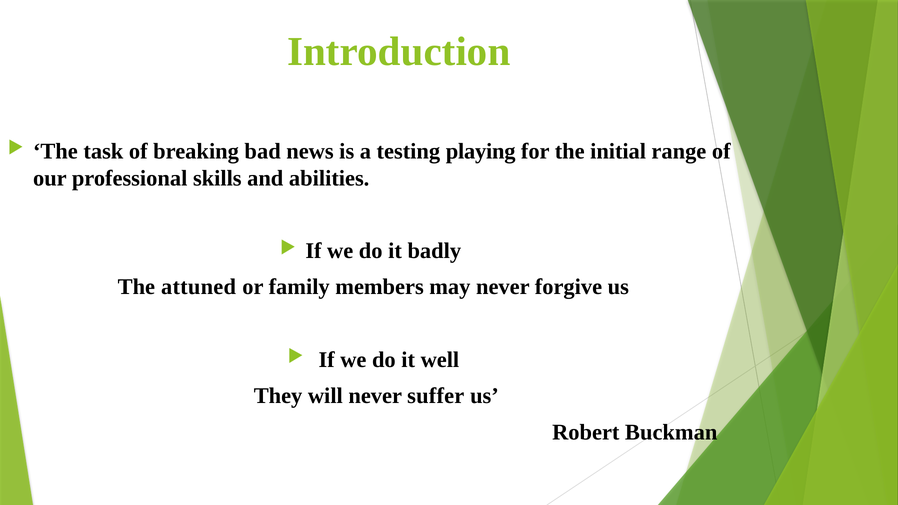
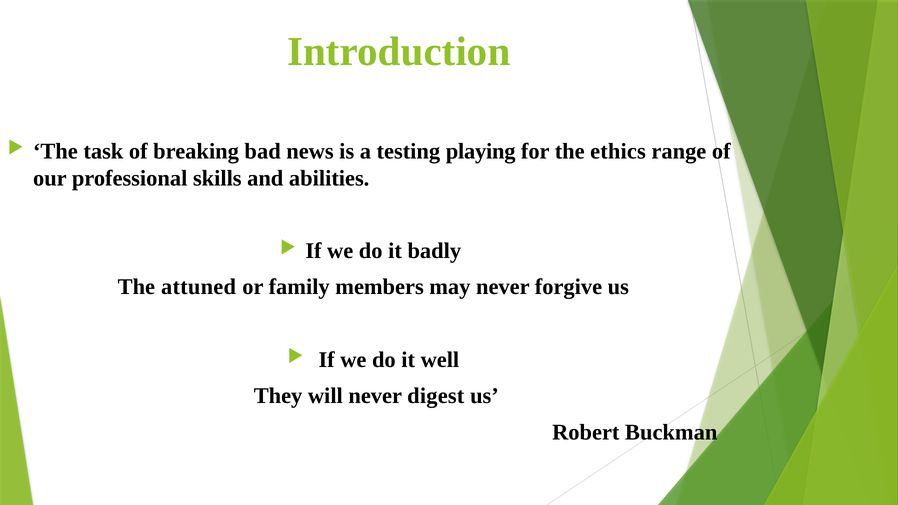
initial: initial -> ethics (618, 151)
suffer: suffer -> digest (436, 396)
